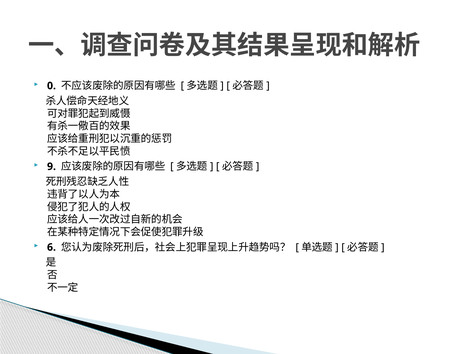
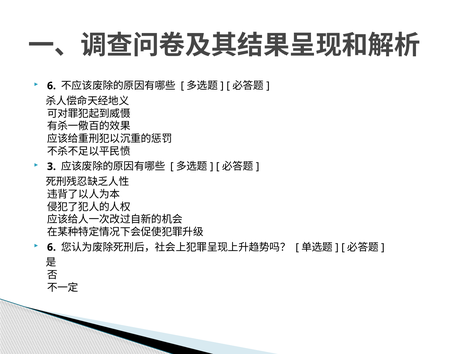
0: 0 -> 6 (51, 86)
9: 9 -> 3 (51, 166)
